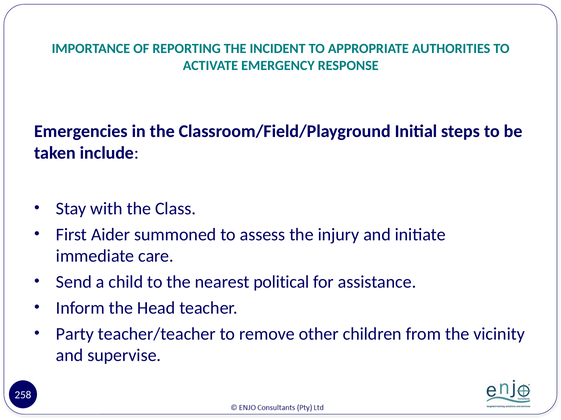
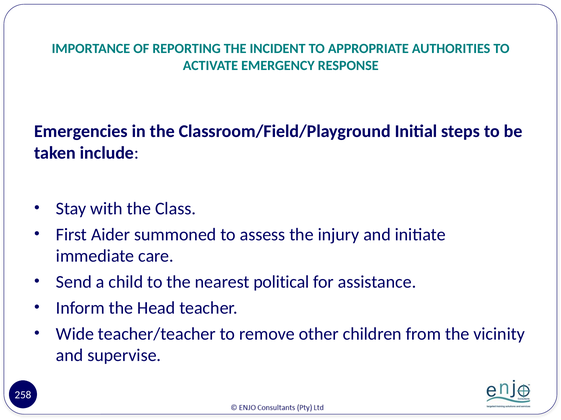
Party: Party -> Wide (75, 335)
